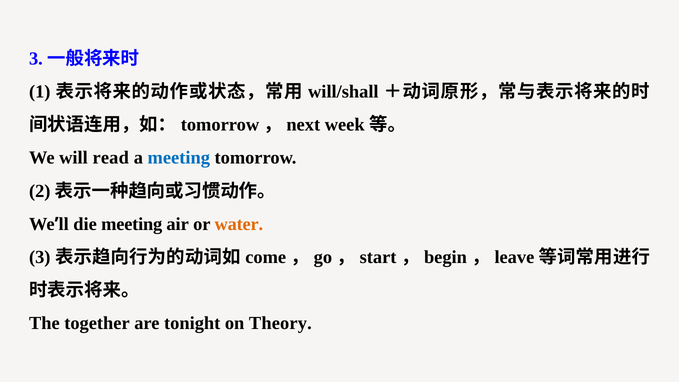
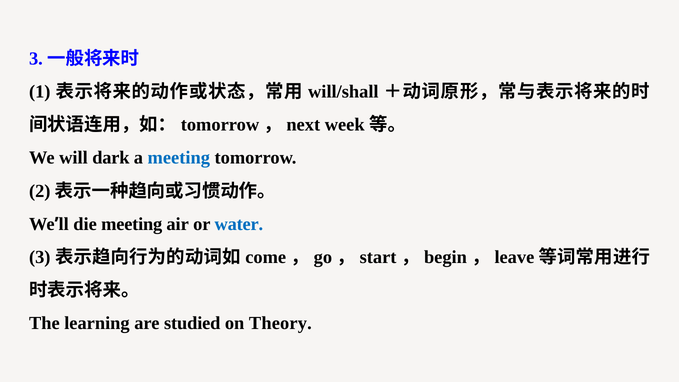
read: read -> dark (111, 158)
water colour: orange -> blue (239, 224)
together: together -> learning (97, 323)
tonight: tonight -> studied (192, 323)
